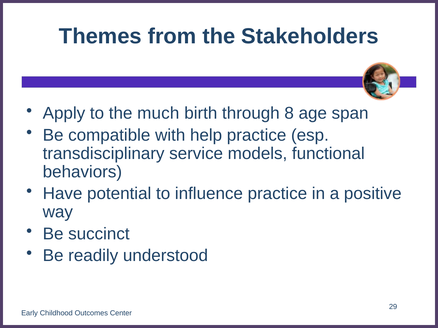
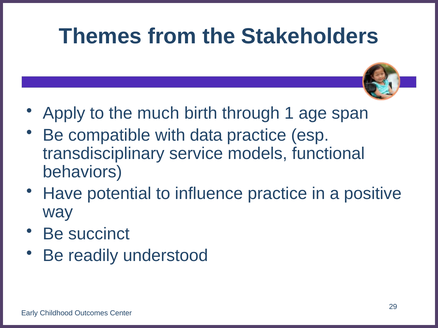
8: 8 -> 1 (289, 113)
help: help -> data (206, 135)
